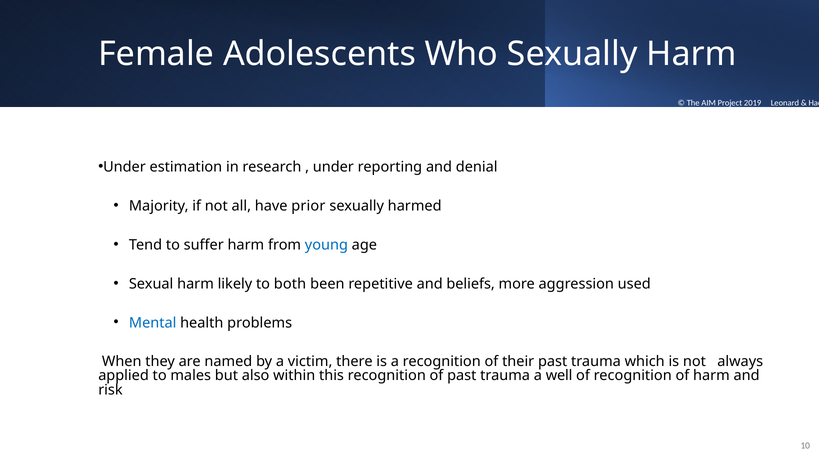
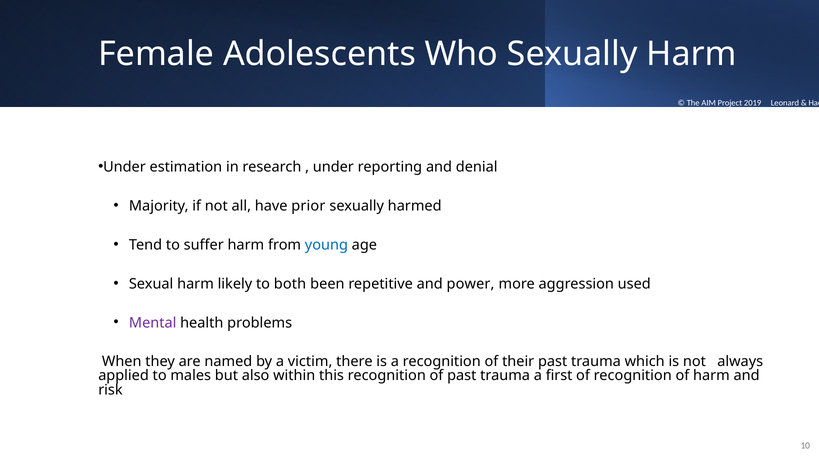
beliefs: beliefs -> power (471, 284)
Mental colour: blue -> purple (153, 323)
well: well -> first (559, 376)
